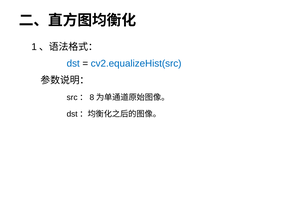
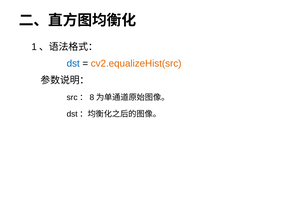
cv2.equalizeHist(src colour: blue -> orange (136, 63)
